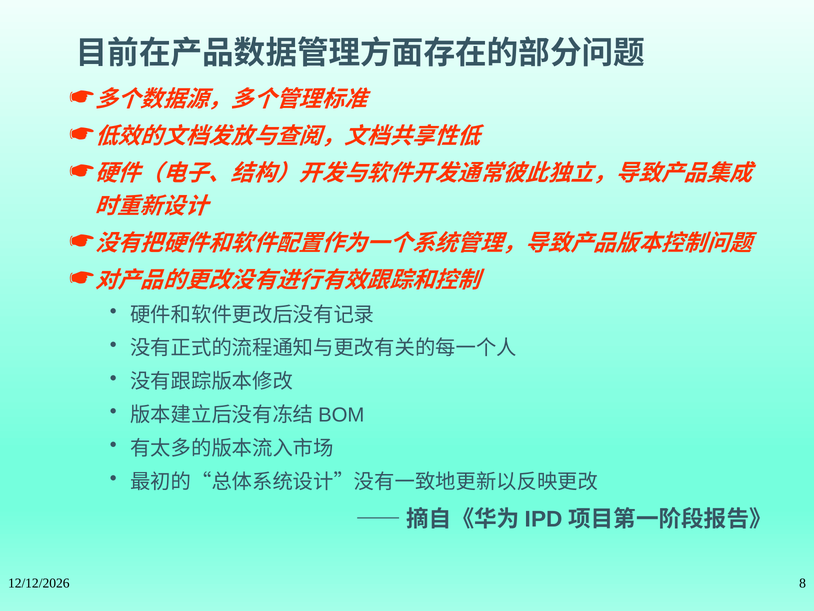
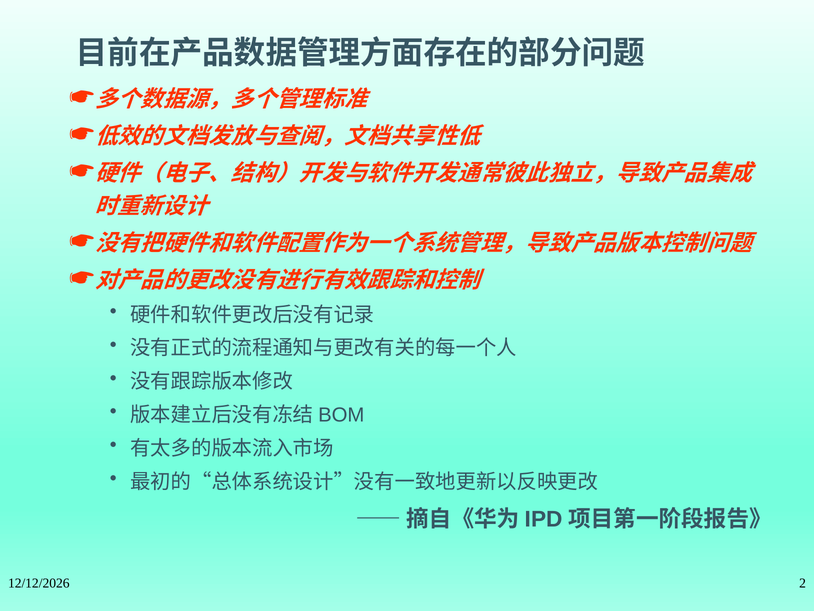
8: 8 -> 2 (803, 583)
